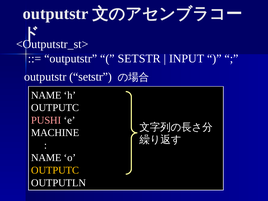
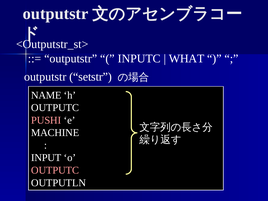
SETSTR: SETSTR -> INPUTC (139, 59)
INPUT: INPUT -> WHAT (187, 59)
NAME: NAME -> INPUT (46, 158)
OUTPUTC colour: yellow -> pink (55, 170)
